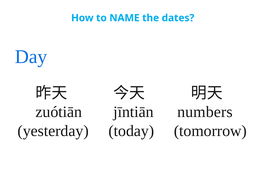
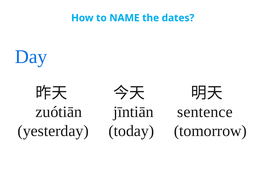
numbers: numbers -> sentence (205, 112)
